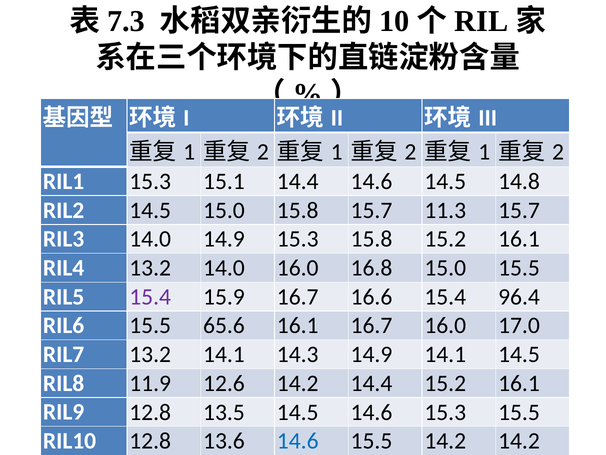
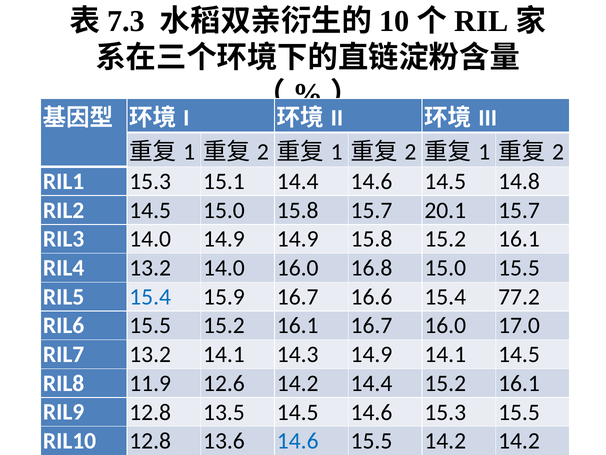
11.3: 11.3 -> 20.1 (445, 210)
14.9 15.3: 15.3 -> 14.9 (298, 239)
15.4 colour: purple -> blue (150, 296)
96.4: 96.4 -> 77.2 (519, 296)
15.5 65.6: 65.6 -> 15.2 (224, 325)
